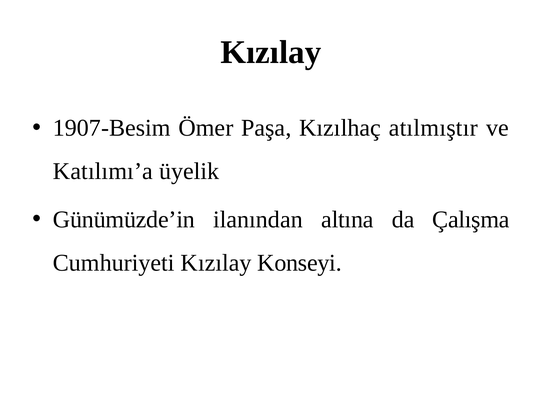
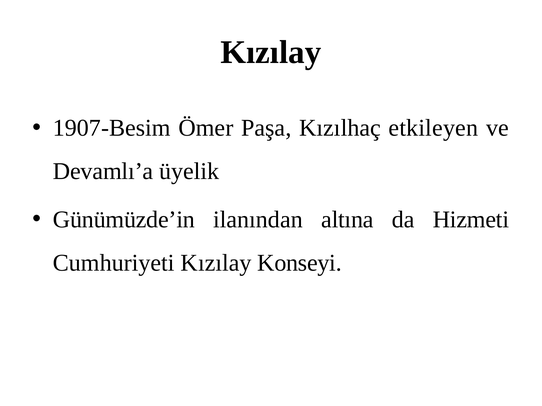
atılmıştır: atılmıştır -> etkileyen (433, 128)
Katılımı’a: Katılımı’a -> Devamlı’a (103, 172)
Çalışma: Çalışma -> Hizmeti (471, 220)
